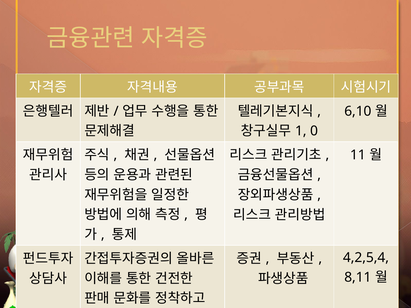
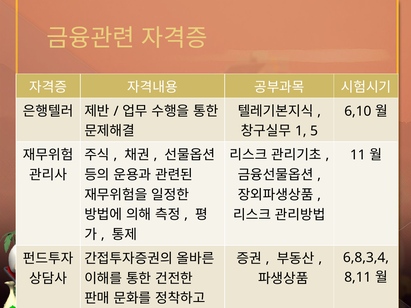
0: 0 -> 5 (314, 131)
4,2,5,4: 4,2,5,4 -> 6,8,3,4 (366, 258)
